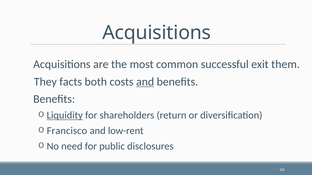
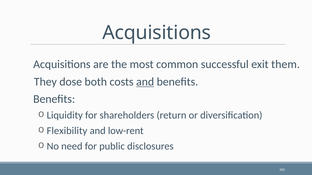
facts: facts -> dose (71, 82)
Liquidity underline: present -> none (65, 116)
Francisco: Francisco -> Flexibility (67, 131)
